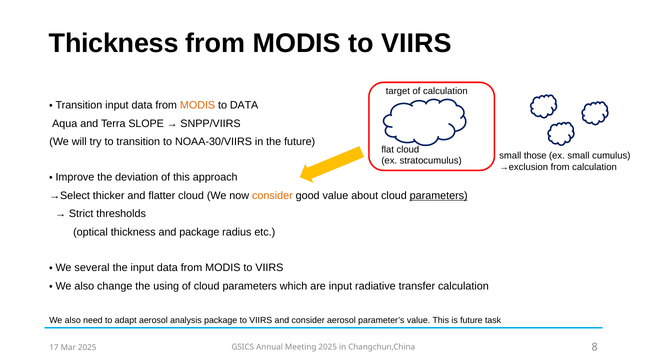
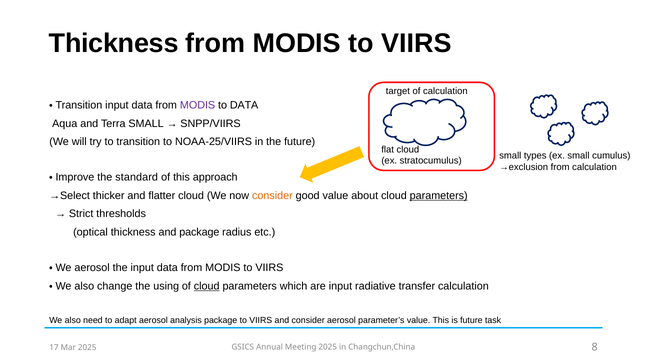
MODIS colour: orange -> purple (198, 105)
Terra SLOPE: SLOPE -> SMALL (146, 123)
NOAA-30/VIIRS: NOAA-30/VIIRS -> NOAA-25/VIIRS (213, 142)
those: those -> types (535, 156)
deviation: deviation -> standard (137, 177)
several: several -> aerosol (92, 268)
cloud underline: none -> present (207, 286)
